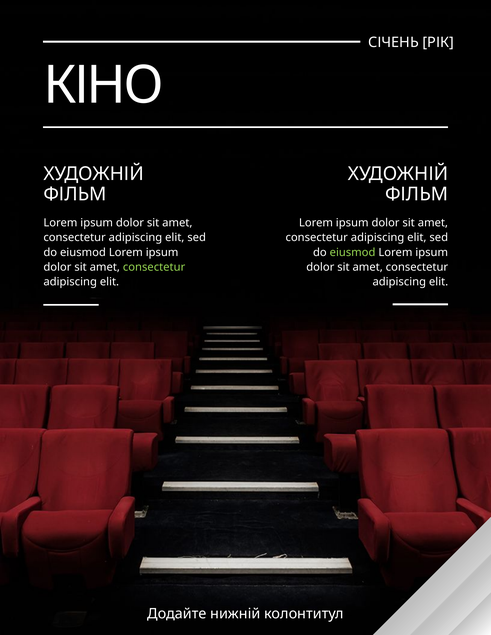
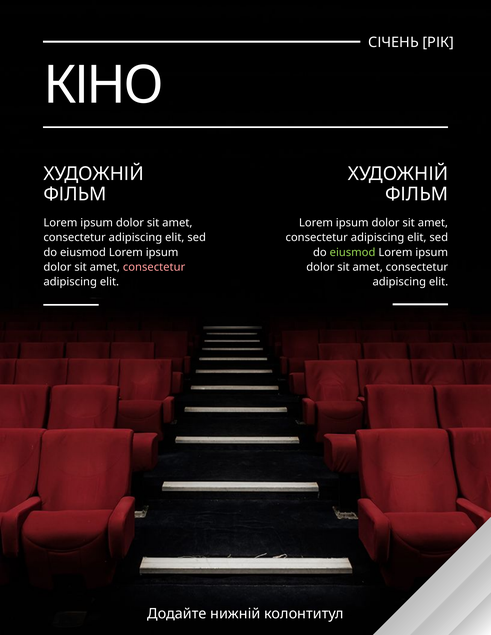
consectetur colour: light green -> pink (154, 267)
